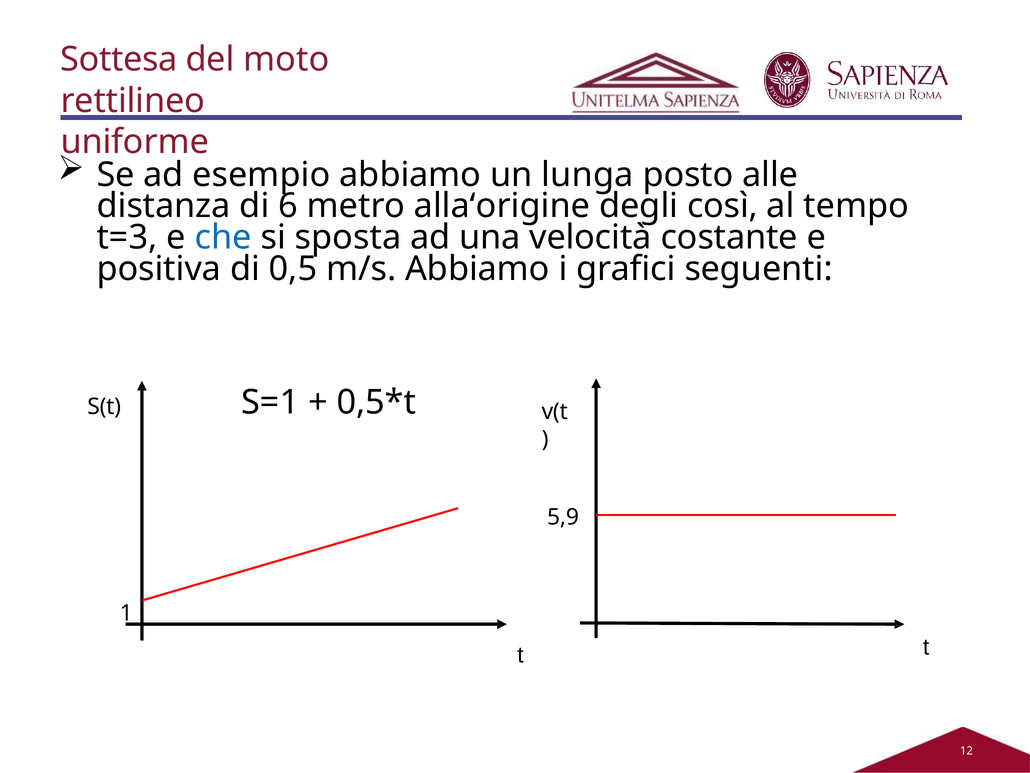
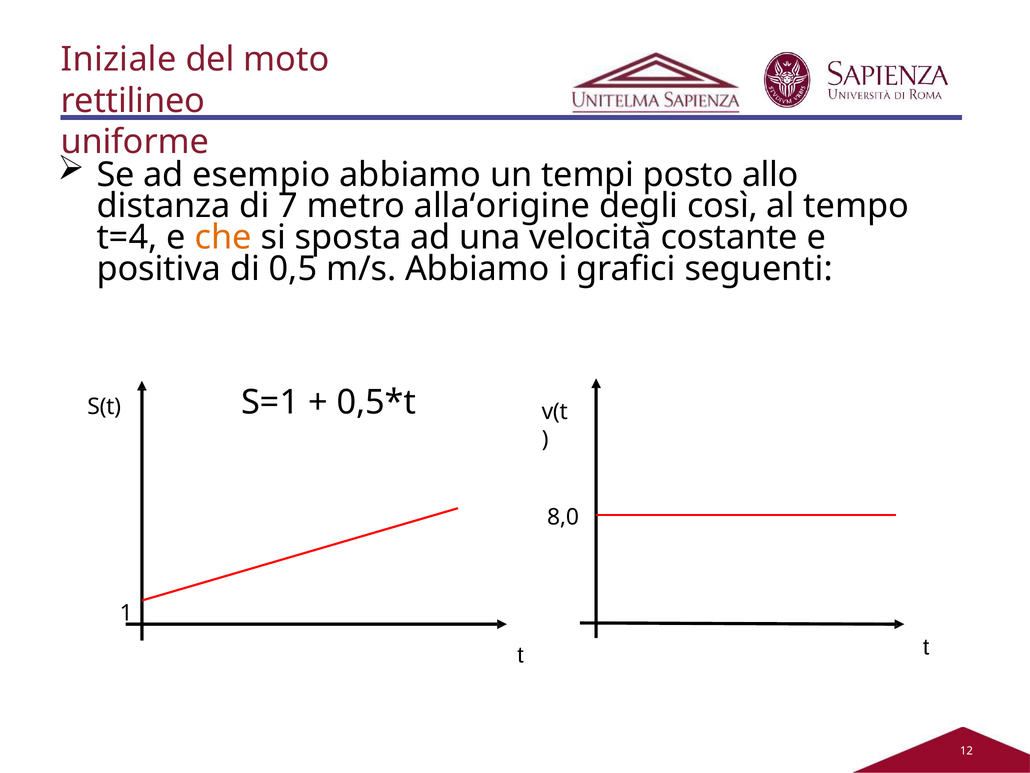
Sottesa: Sottesa -> Iniziale (119, 60)
lunga: lunga -> tempi (588, 175)
alle: alle -> allo (770, 175)
6: 6 -> 7 (288, 206)
t=3: t=3 -> t=4 (127, 237)
che colour: blue -> orange (223, 237)
5,9: 5,9 -> 8,0 (563, 517)
